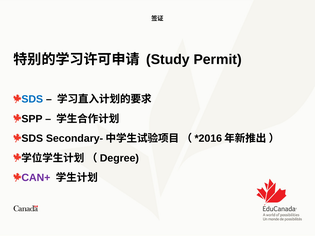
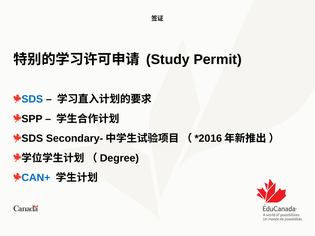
CAN+ colour: purple -> blue (36, 178)
